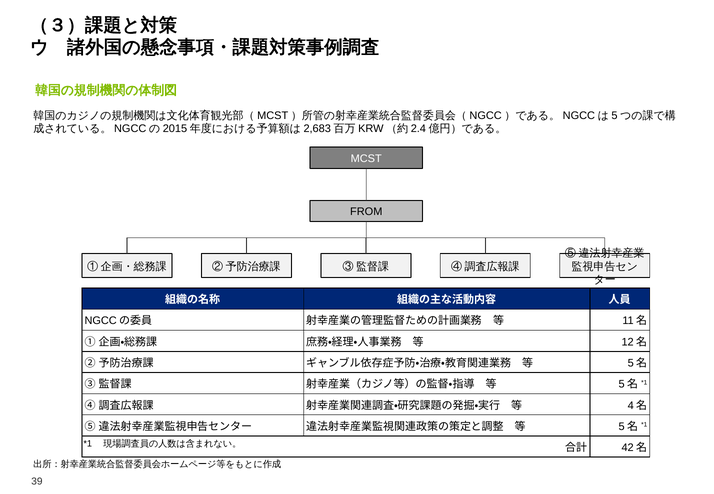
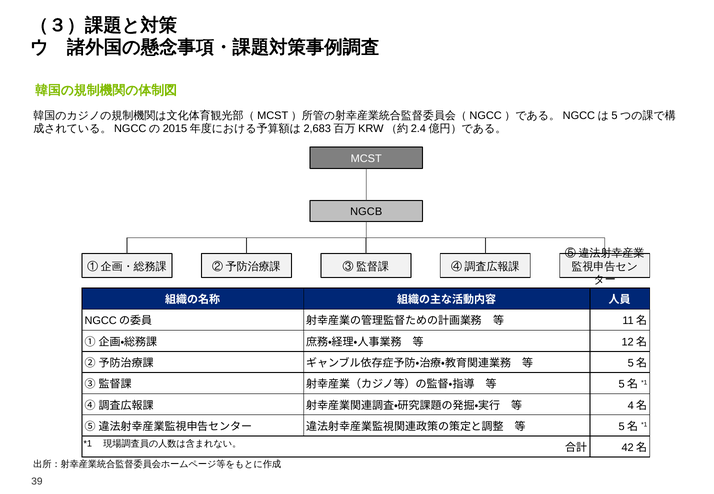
FROM: FROM -> NGCB (366, 212)
